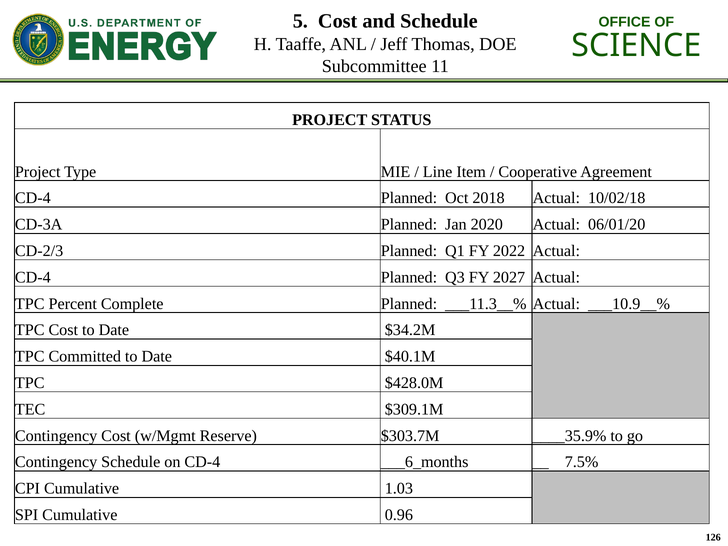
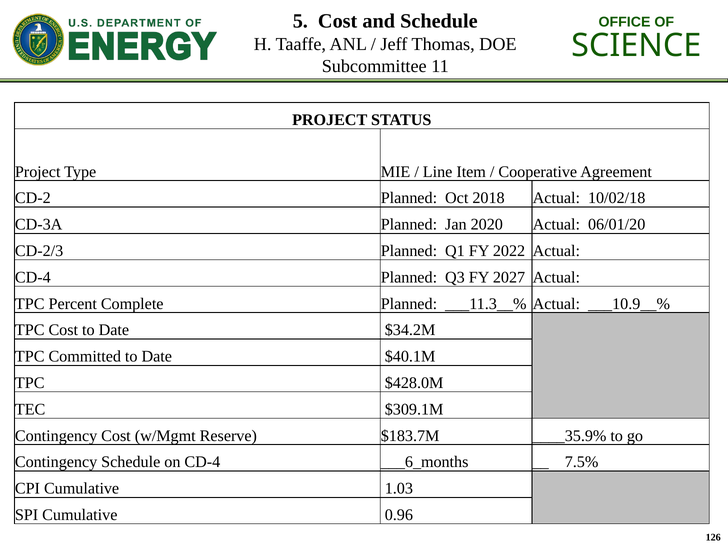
CD-4: CD-4 -> CD-2 (33, 198)
$303.7M: $303.7M -> $183.7M (410, 436)
